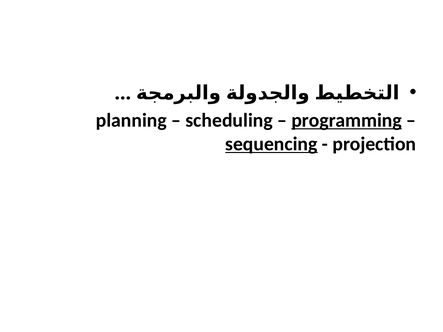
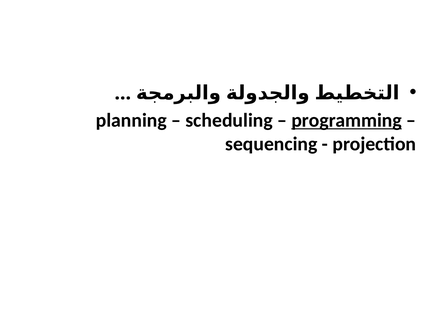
sequencing underline: present -> none (271, 144)
